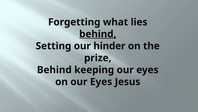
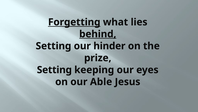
Forgetting underline: none -> present (74, 22)
Behind: Behind -> Setting (54, 69)
on our Eyes: Eyes -> Able (101, 81)
